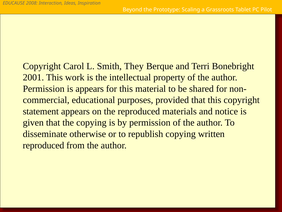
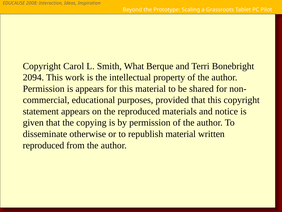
They: They -> What (134, 66)
2001: 2001 -> 2094 (33, 77)
republish copying: copying -> material (181, 134)
